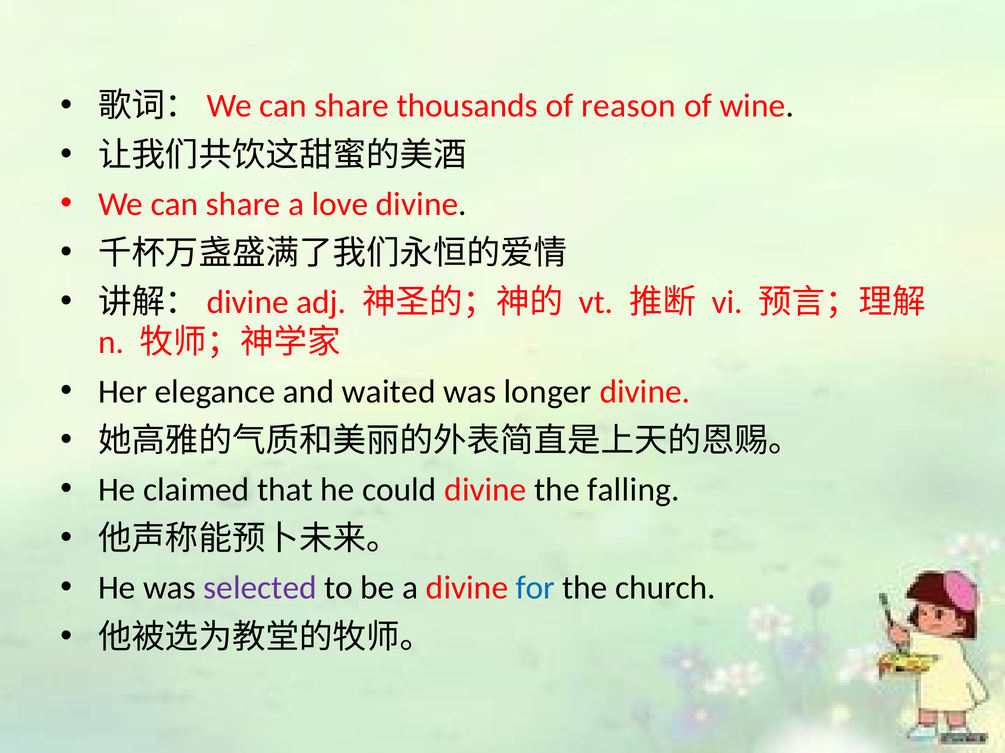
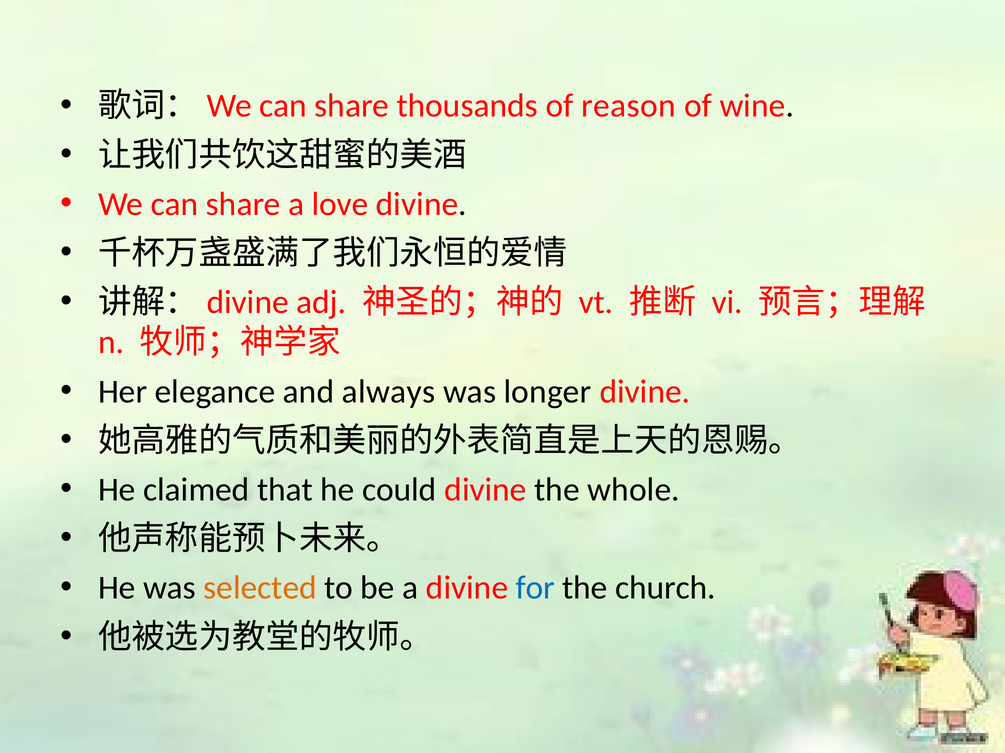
waited: waited -> always (389, 392)
falling: falling -> whole (634, 490)
selected colour: purple -> orange (260, 588)
